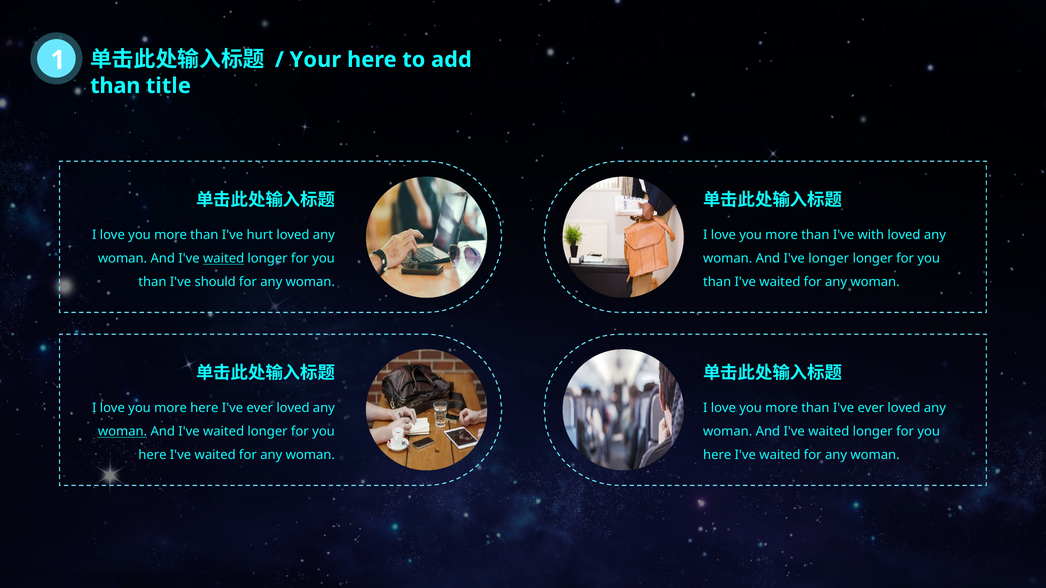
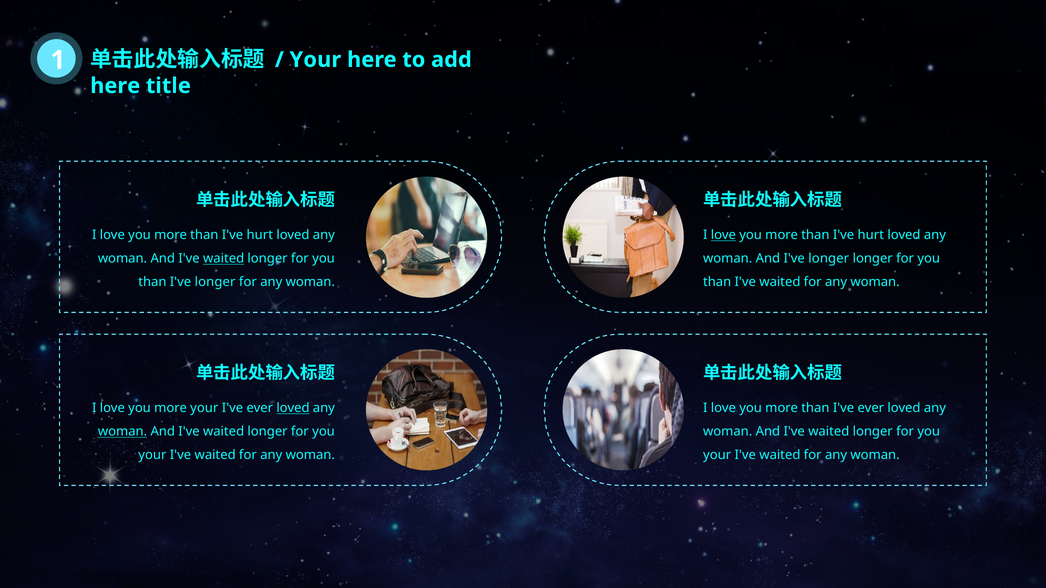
than: than -> here (115, 86)
love underline: none -> present (723, 235)
with: with -> hurt (871, 235)
than I've should: should -> longer (215, 282)
more here: here -> your (204, 408)
loved underline: none -> present (293, 408)
here: here -> your (152, 455)
here: here -> your (717, 455)
